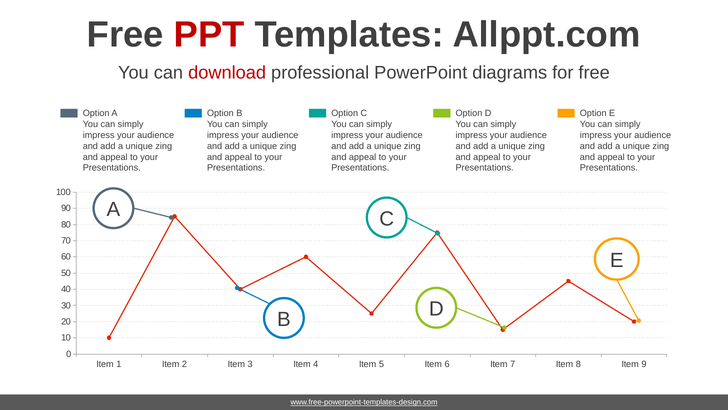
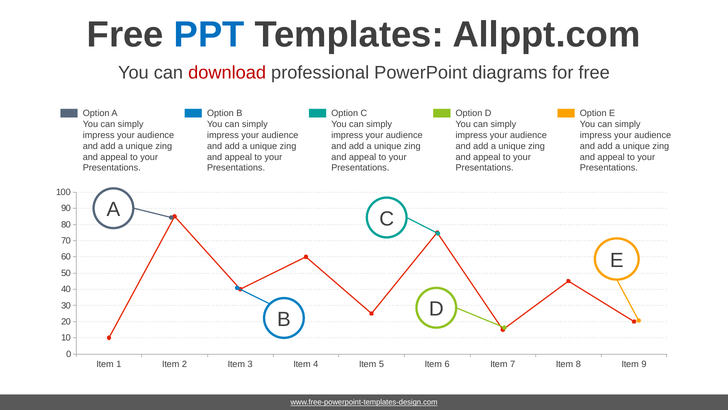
PPT colour: red -> blue (209, 35)
